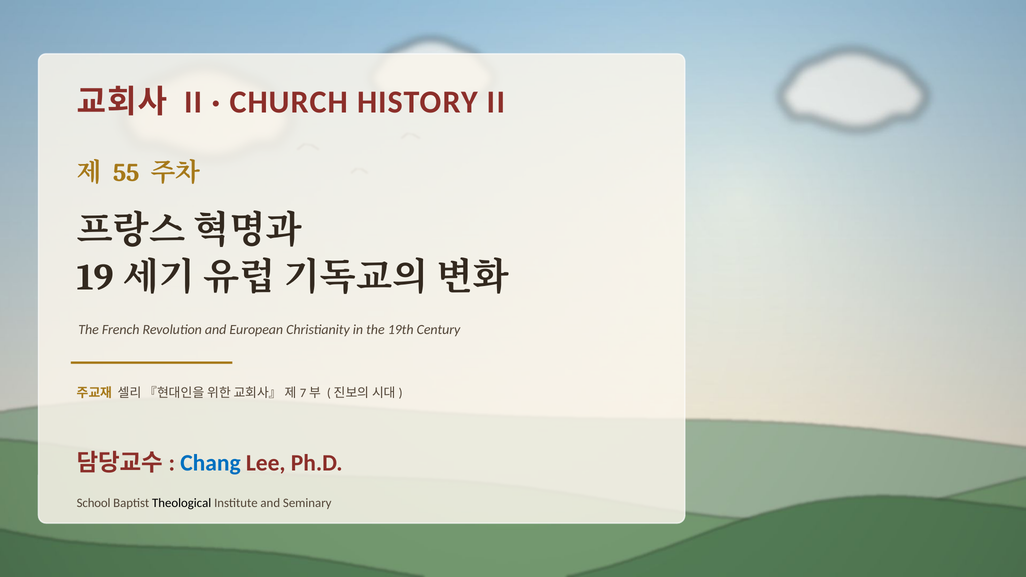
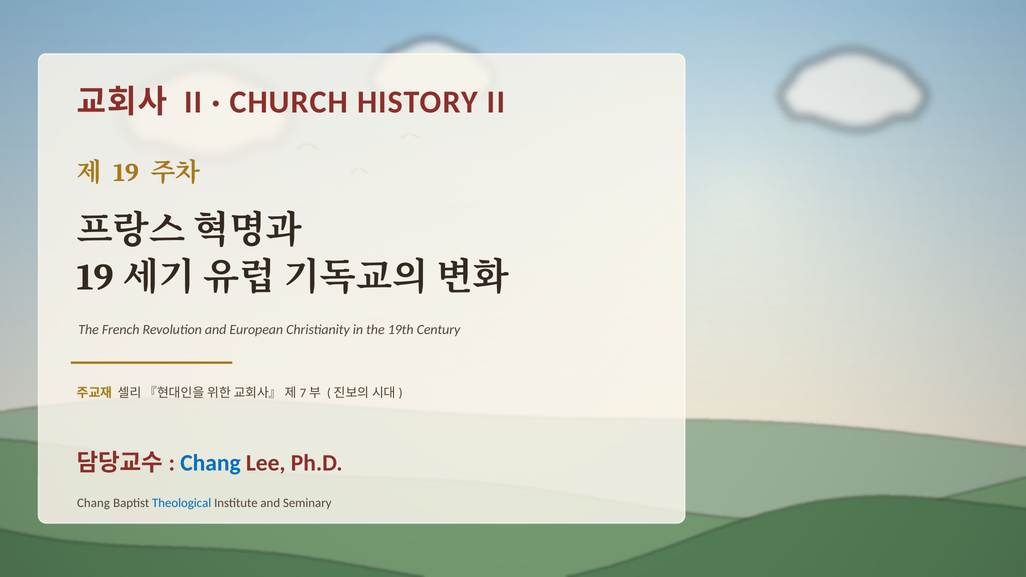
55: 55 -> 19 (126, 173)
School: School -> Chang (94, 503)
Theological colour: black -> blue (182, 503)
